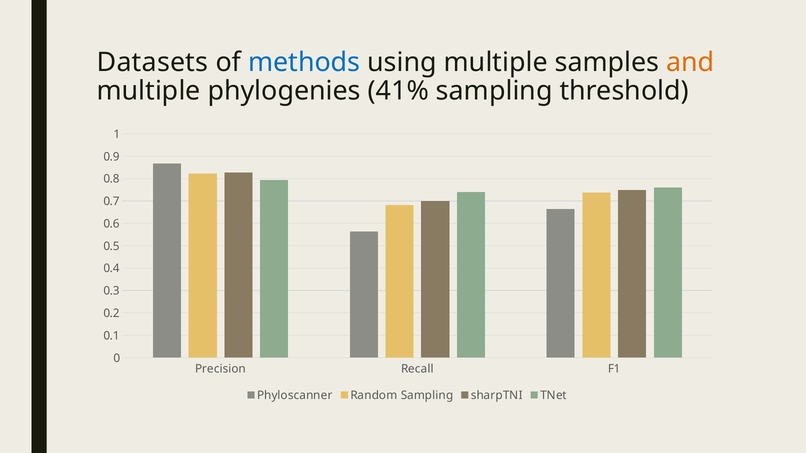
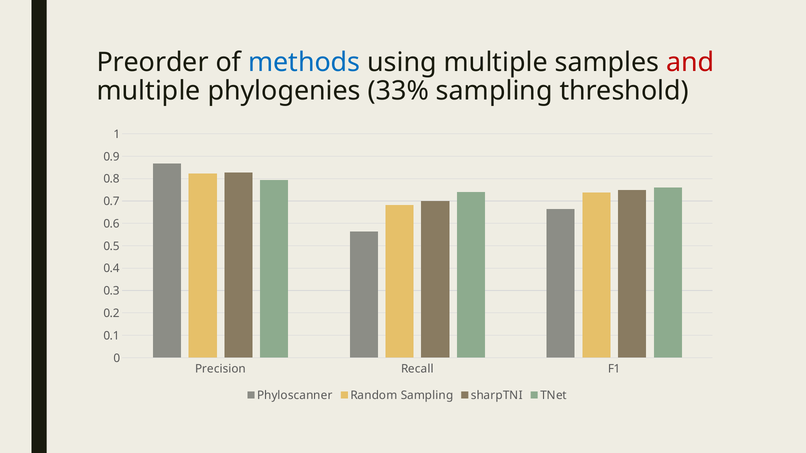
Datasets: Datasets -> Preorder (153, 62)
and colour: orange -> red (690, 62)
41%: 41% -> 33% (398, 91)
